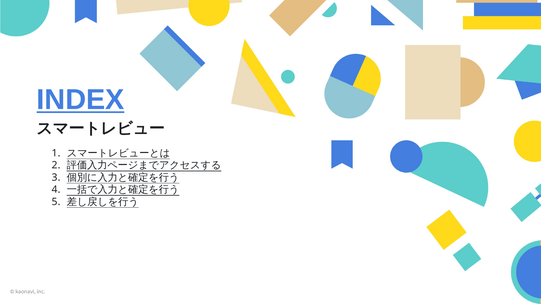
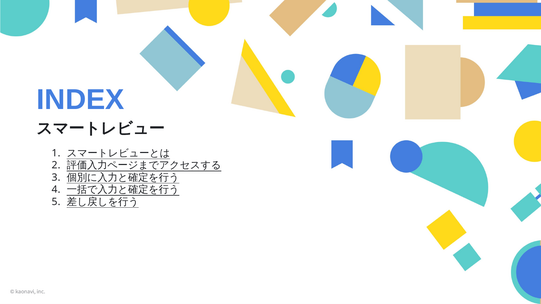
INDEX underline: present -> none (81, 100)
